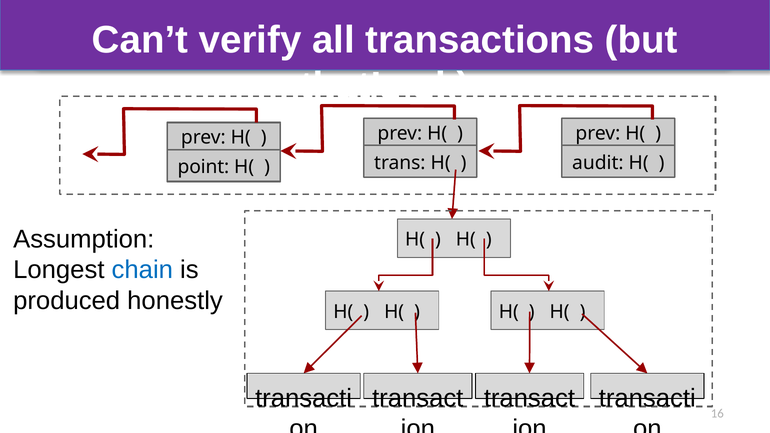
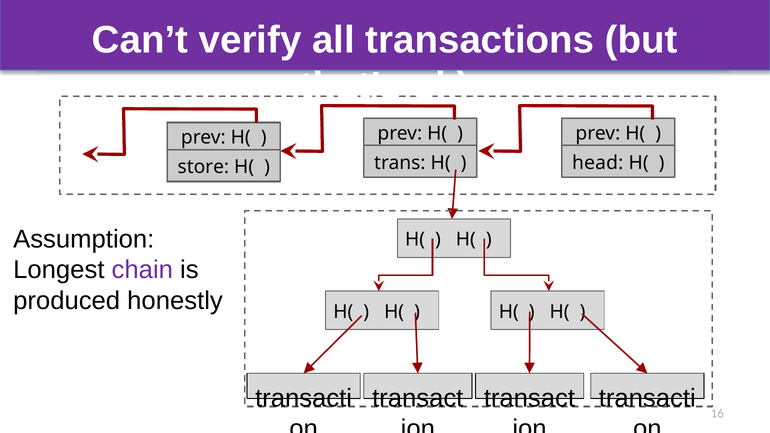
audit: audit -> head (598, 163)
point: point -> store (203, 167)
chain colour: blue -> purple (142, 270)
